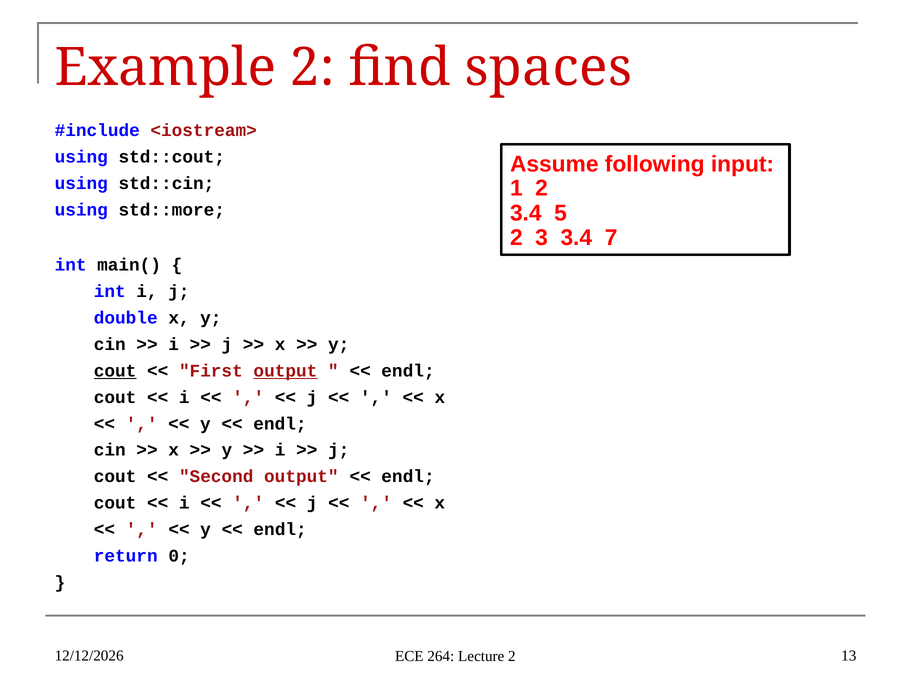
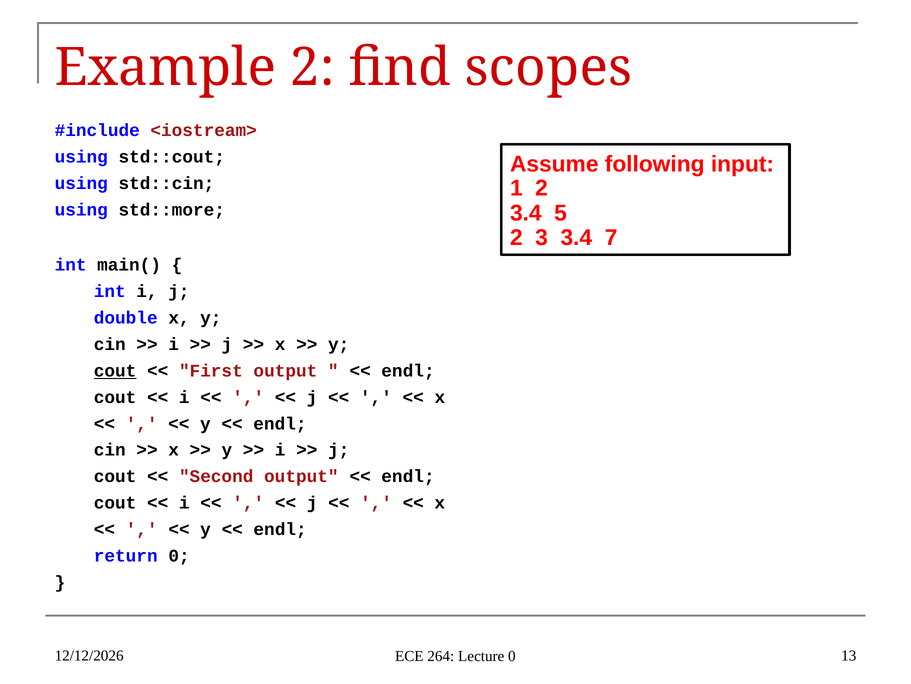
spaces: spaces -> scopes (548, 68)
output underline: present -> none (285, 370)
Lecture 2: 2 -> 0 (512, 655)
